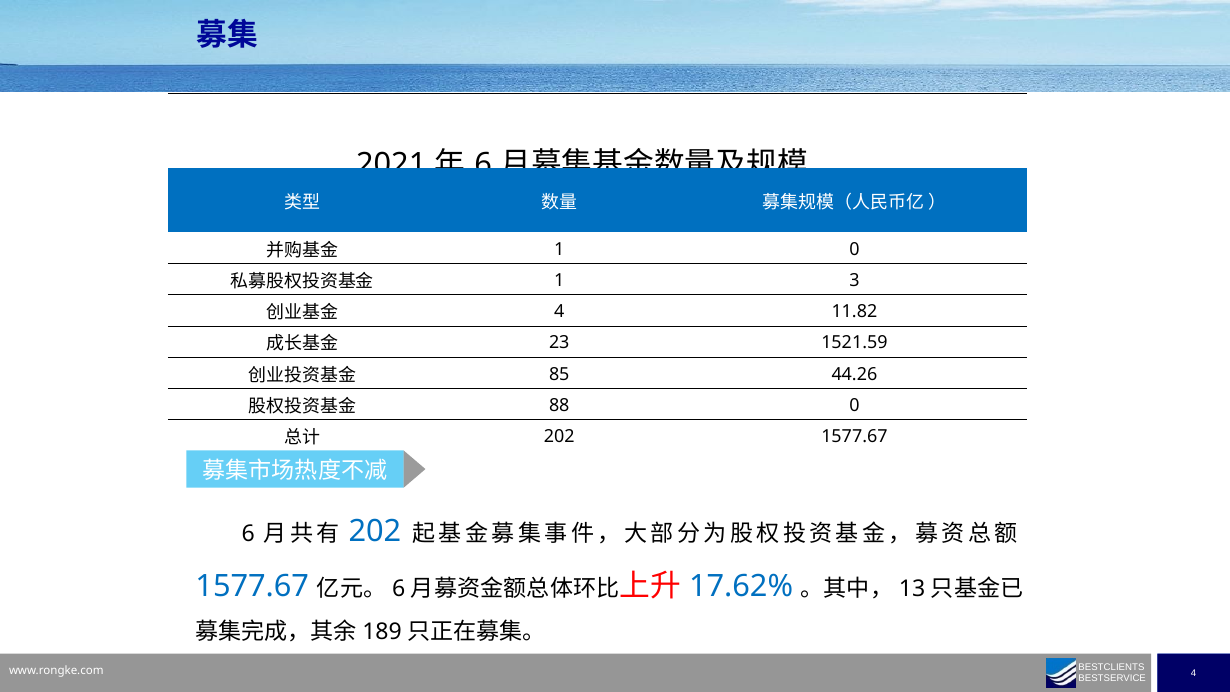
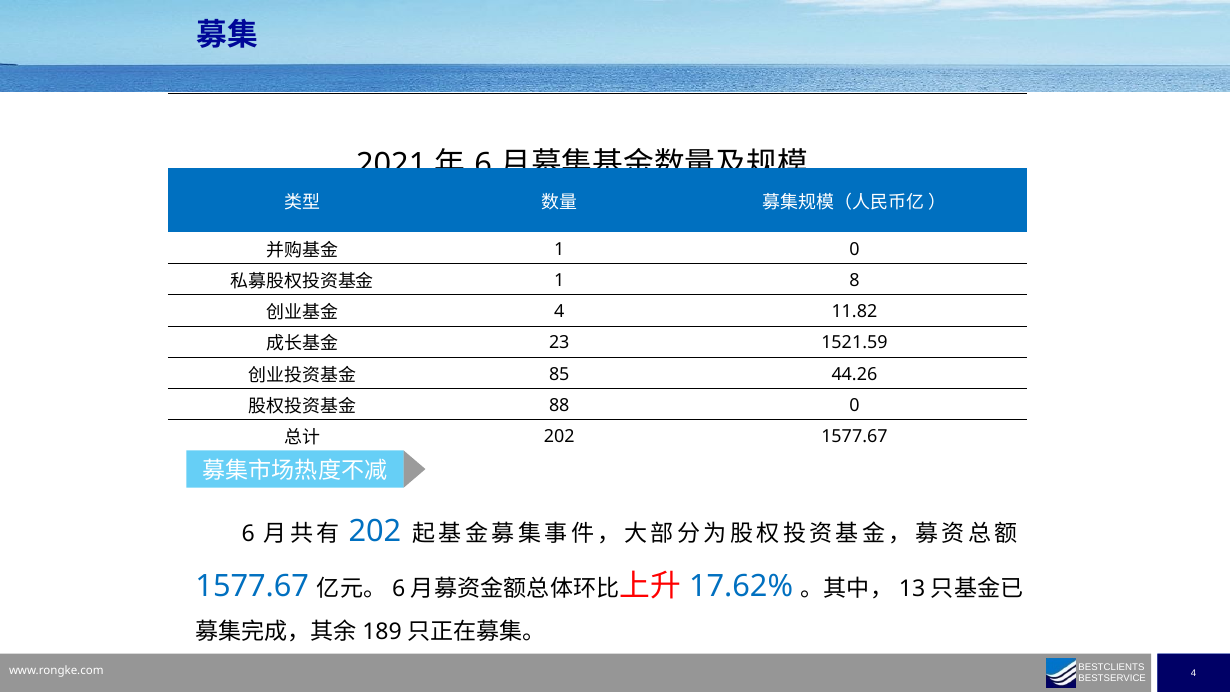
3: 3 -> 8 (855, 281)
